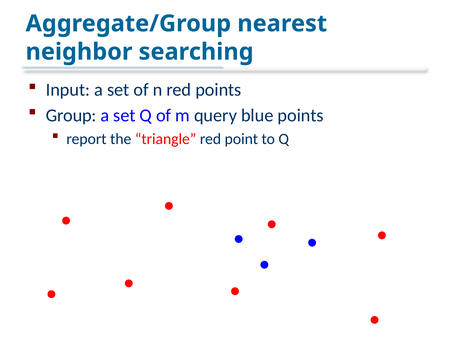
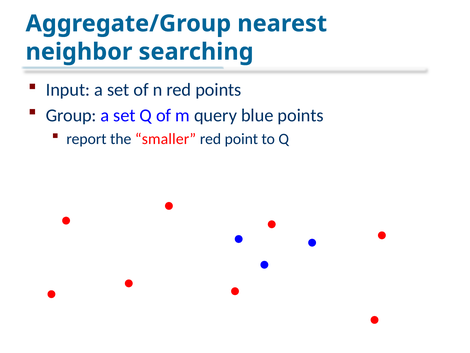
triangle: triangle -> smaller (166, 139)
